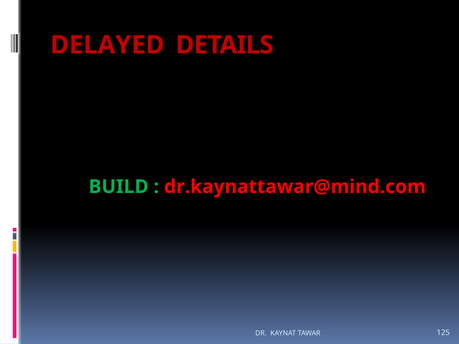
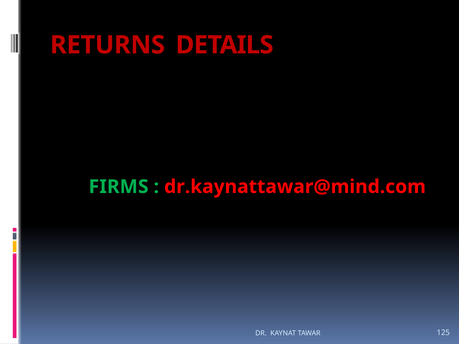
DELAYED: DELAYED -> RETURNS (108, 45)
BUILD: BUILD -> FIRMS (119, 187)
